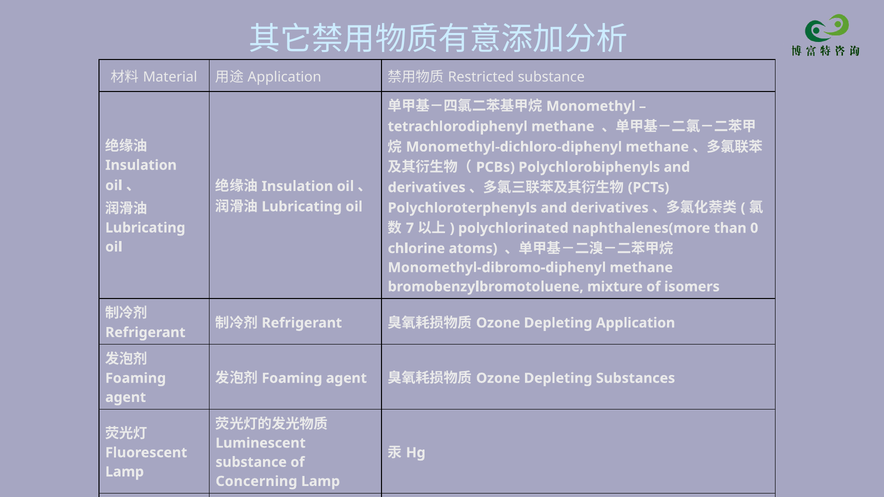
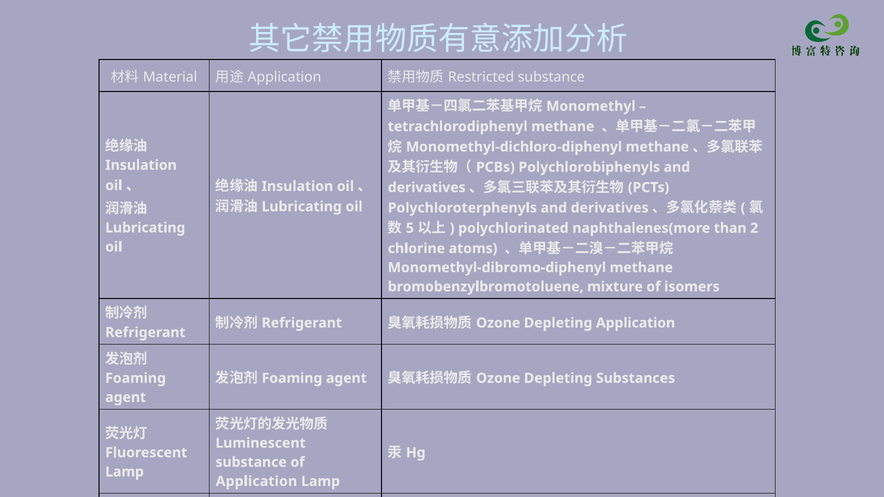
7: 7 -> 5 (410, 228)
0: 0 -> 2 (754, 228)
Concerning: Concerning -> Application (256, 482)
